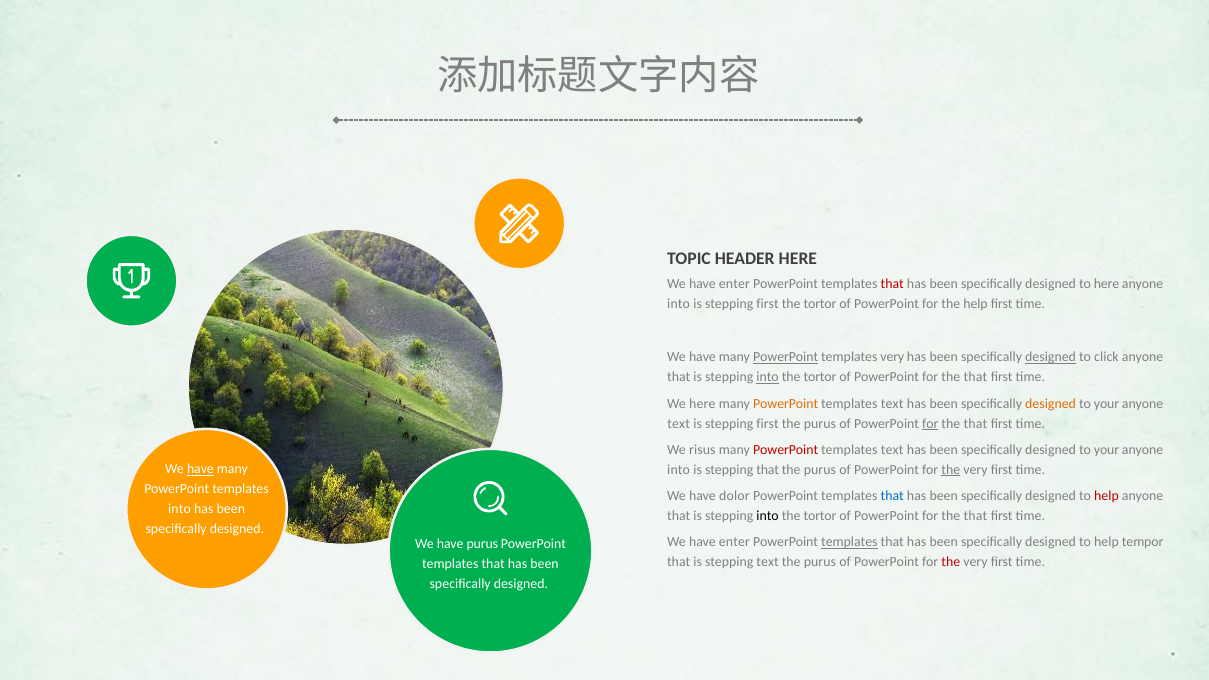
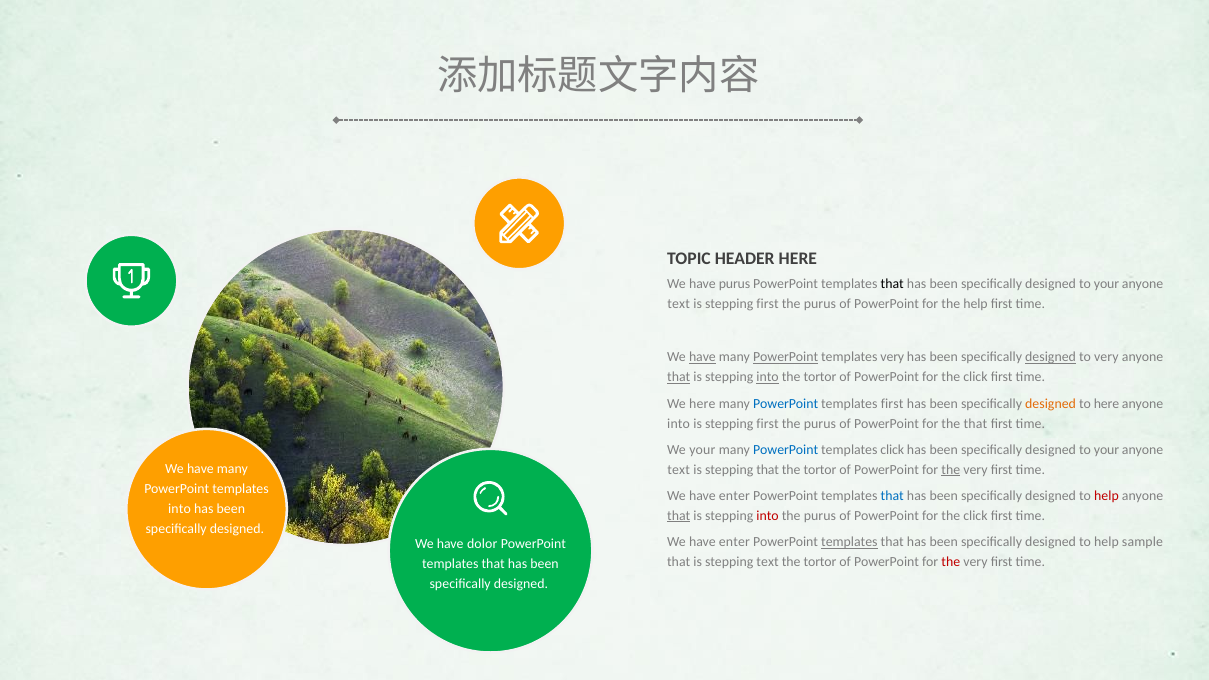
enter: enter -> purus (735, 284)
that colour: red -> black (892, 284)
here: here -> your (1107, 284)
into: into -> text (679, 304)
tortor: tortor -> purus (820, 304)
have underline: none -> present (702, 357)
to click: click -> very (1106, 357)
that underline: none -> present (679, 377)
that: that -> click (975, 377)
PowerPoint colour: orange -> blue (786, 404)
text: text -> first (892, 404)
your: your -> here (1107, 404)
text: text -> into (679, 423)
for underline: present -> none (930, 423)
We risus: risus -> your (702, 450)
PowerPoint colour: red -> blue (786, 450)
text: text -> click (892, 450)
have underline: present -> none (200, 469)
into: into -> text (679, 470)
purus: purus -> tortor (820, 470)
dolor: dolor -> enter (734, 496)
that underline: none -> present (679, 516)
into colour: black -> red (768, 516)
tortor: tortor -> purus (820, 516)
that: that -> click (975, 516)
tempor: tempor -> sample (1143, 542)
have purus: purus -> dolor (482, 544)
purus: purus -> tortor (820, 562)
